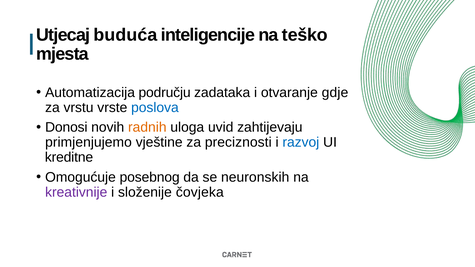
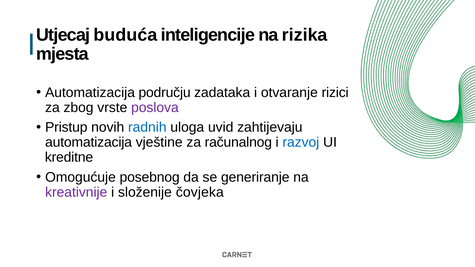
teško: teško -> rizika (305, 35)
gdje: gdje -> rizici (335, 93)
vrstu: vrstu -> zbog (79, 108)
poslova colour: blue -> purple (155, 108)
Donosi: Donosi -> Pristup (66, 127)
radnih colour: orange -> blue (147, 127)
primjenjujemo: primjenjujemo -> automatizacija (89, 142)
preciznosti: preciznosti -> računalnog (238, 142)
neuronskih: neuronskih -> generiranje (255, 177)
